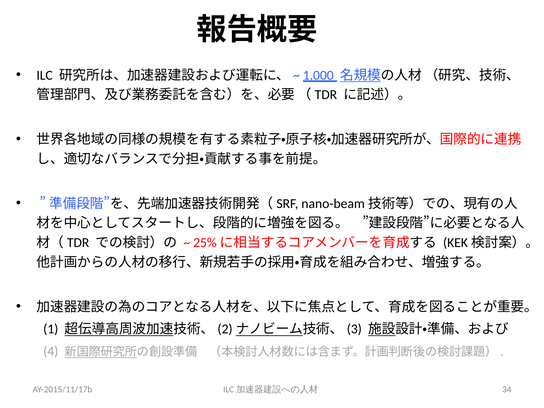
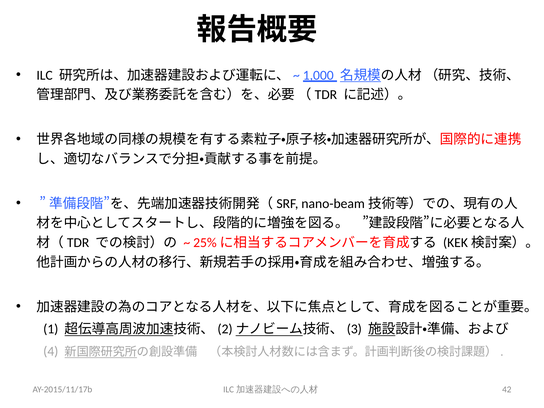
34: 34 -> 42 (507, 390)
